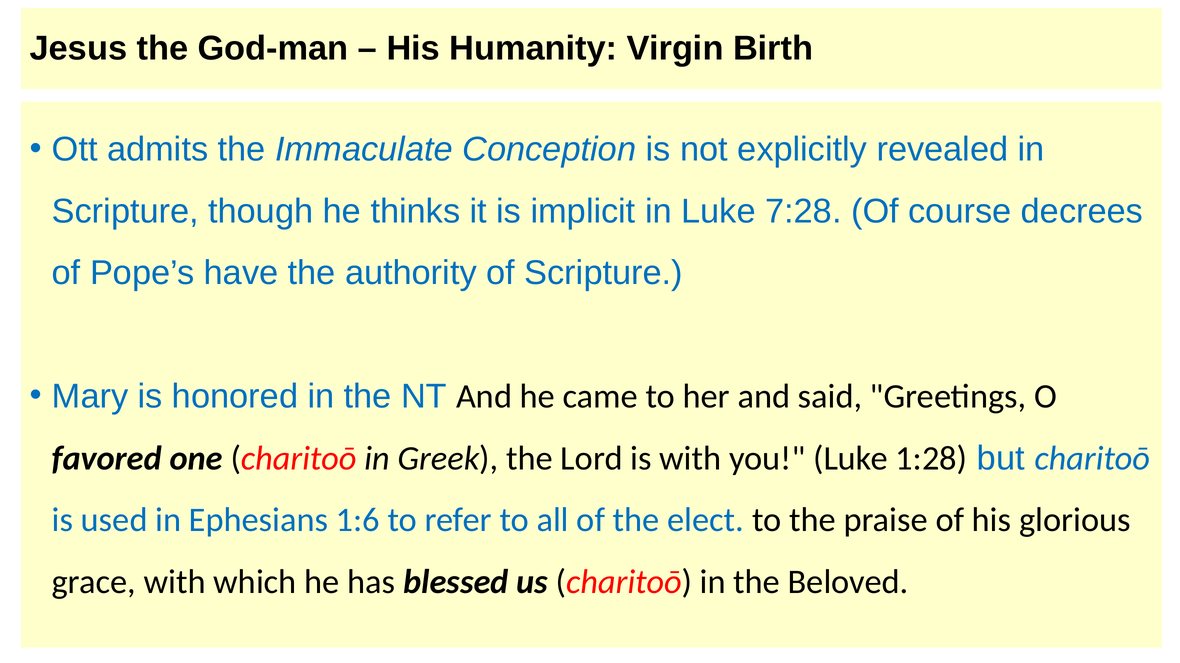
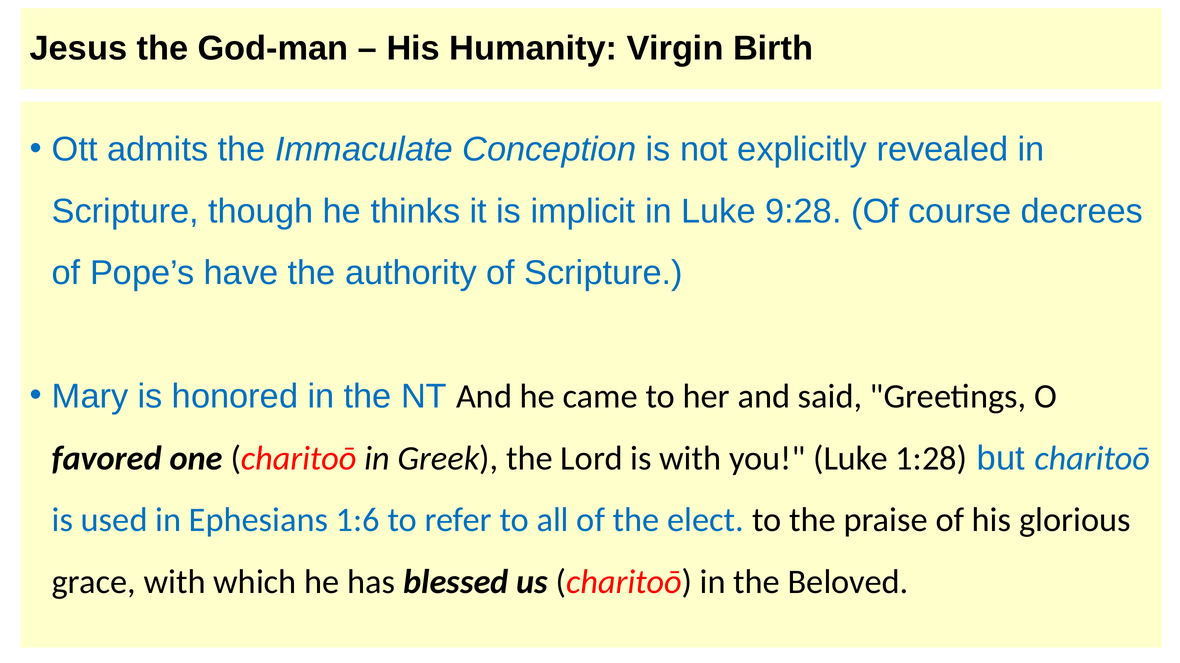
7:28: 7:28 -> 9:28 (803, 212)
